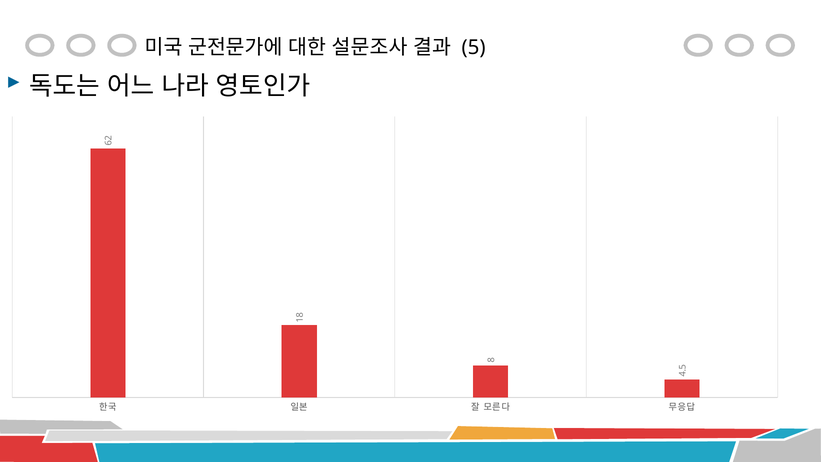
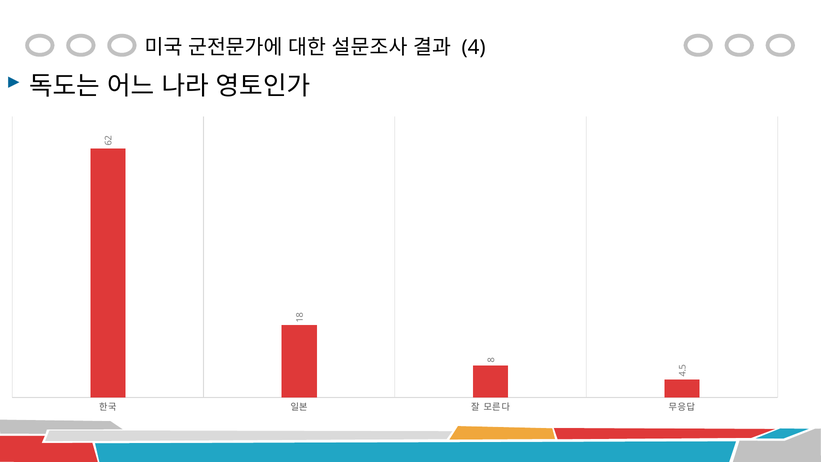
5: 5 -> 4 (474, 47)
